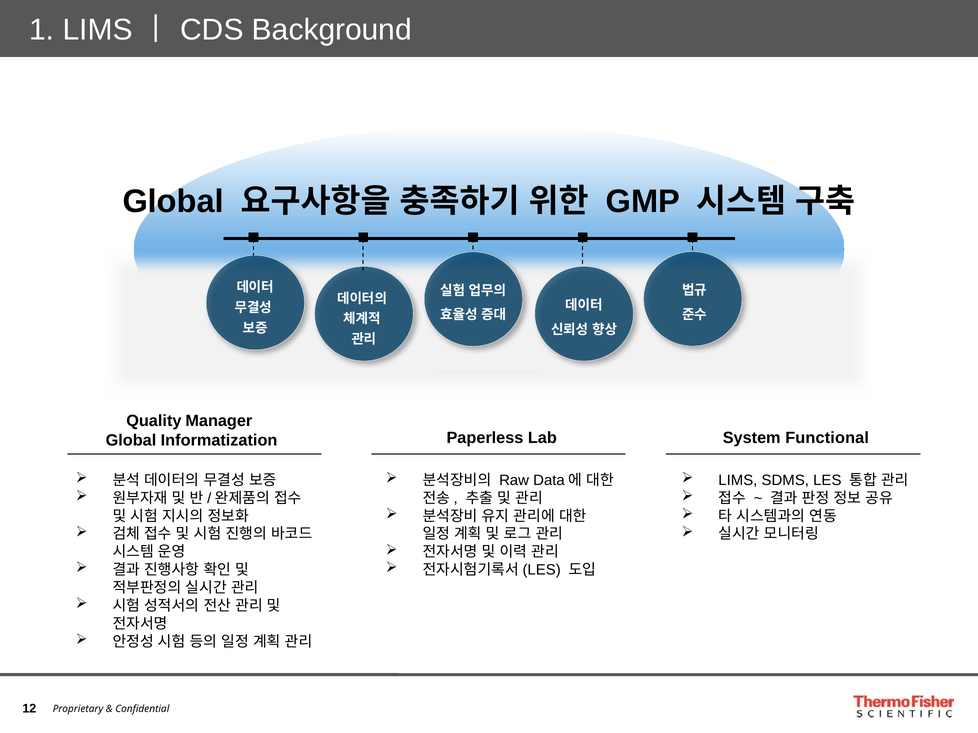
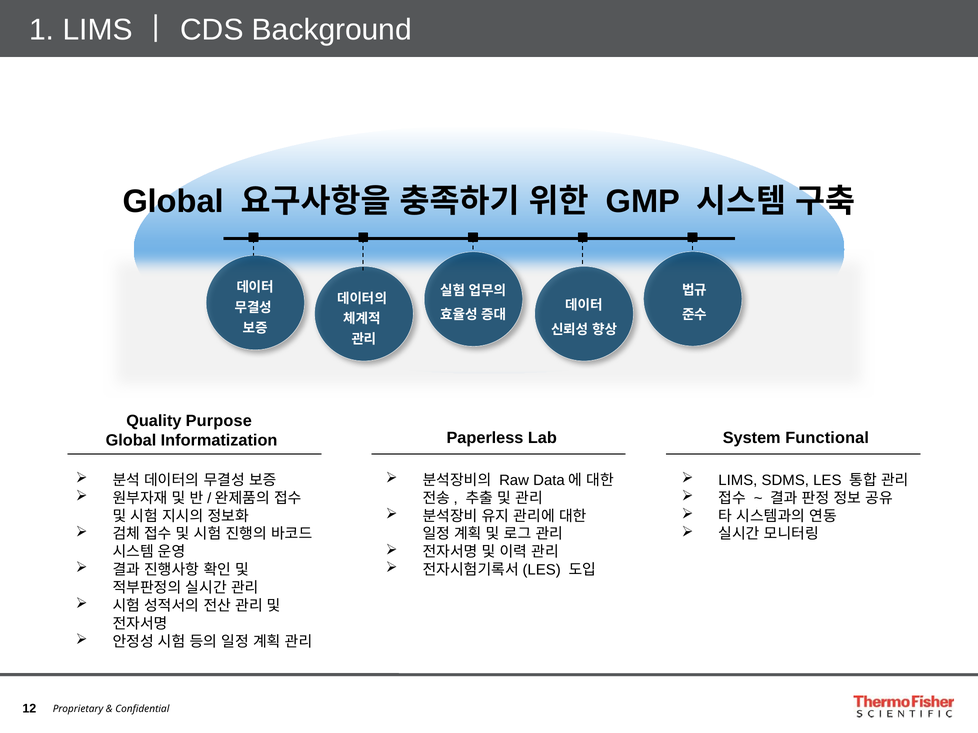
Manager: Manager -> Purpose (219, 421)
